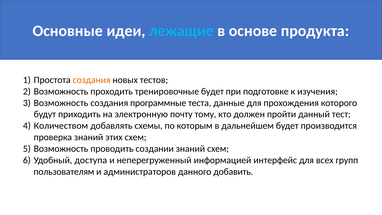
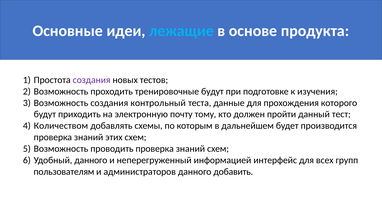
создания colour: orange -> purple (92, 80)
тренировочные будет: будет -> будут (212, 91)
программные: программные -> контрольный (158, 103)
проводить создании: создании -> проверка (155, 149)
Удобный доступа: доступа -> данного (91, 160)
